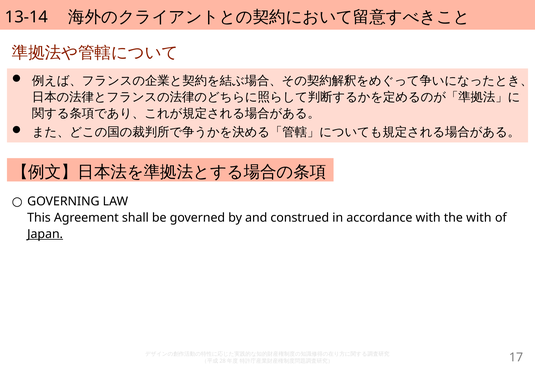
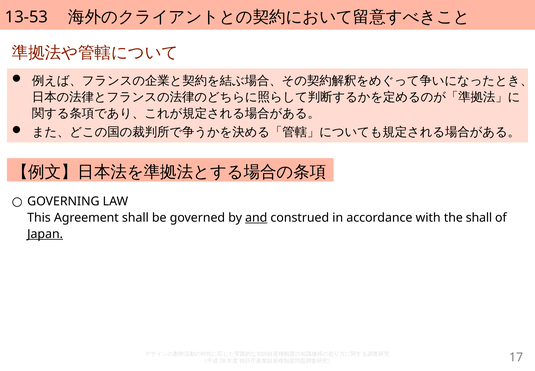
13-14: 13-14 -> 13-53 (26, 17)
and underline: none -> present (256, 217)
the with: with -> shall (479, 217)
